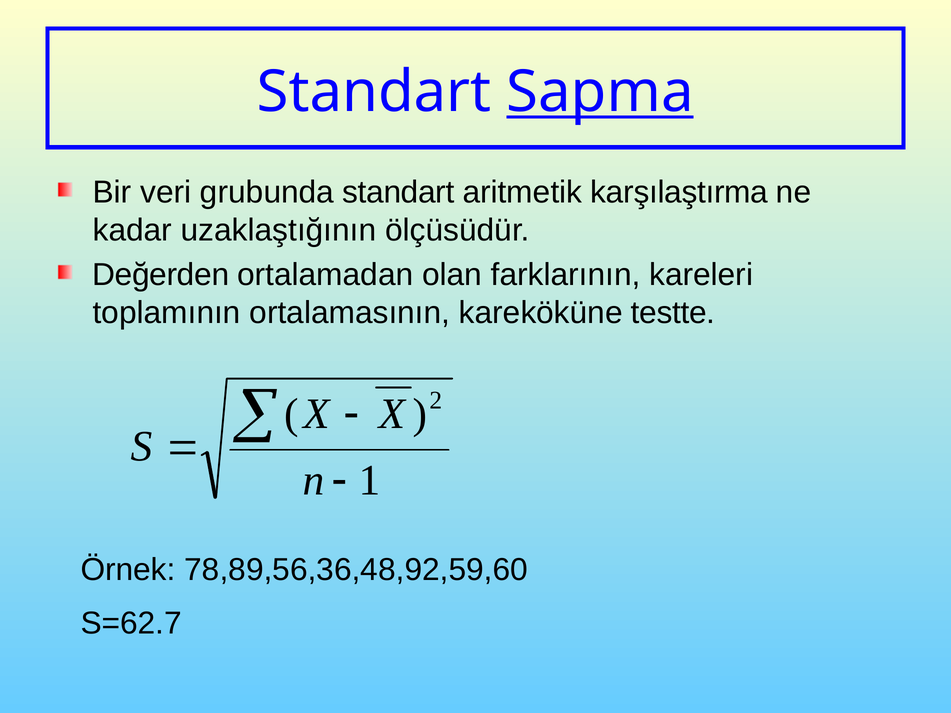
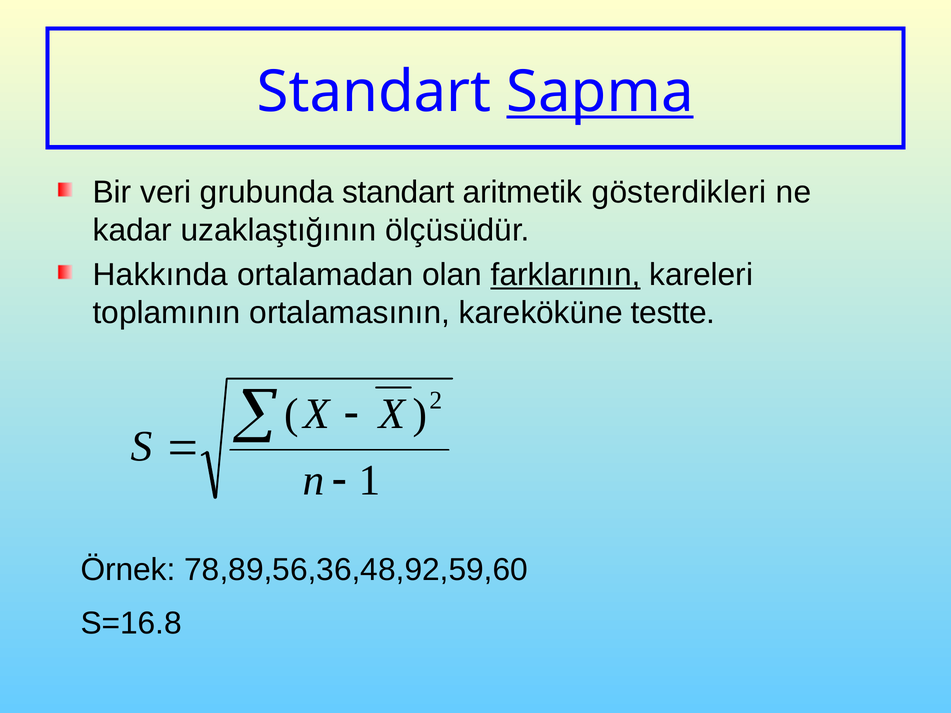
karşılaştırma: karşılaştırma -> gösterdikleri (679, 192)
Değerden: Değerden -> Hakkında (160, 275)
farklarının underline: none -> present (566, 275)
S=62.7: S=62.7 -> S=16.8 (131, 624)
